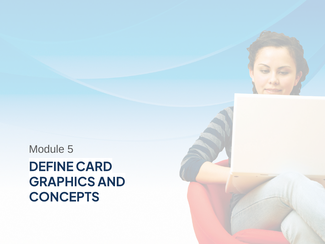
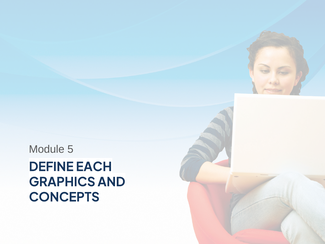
CARD: CARD -> EACH (94, 167)
